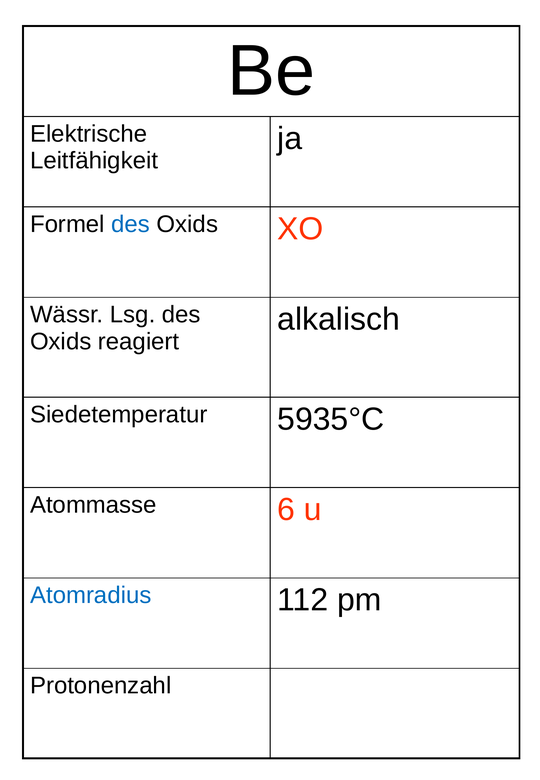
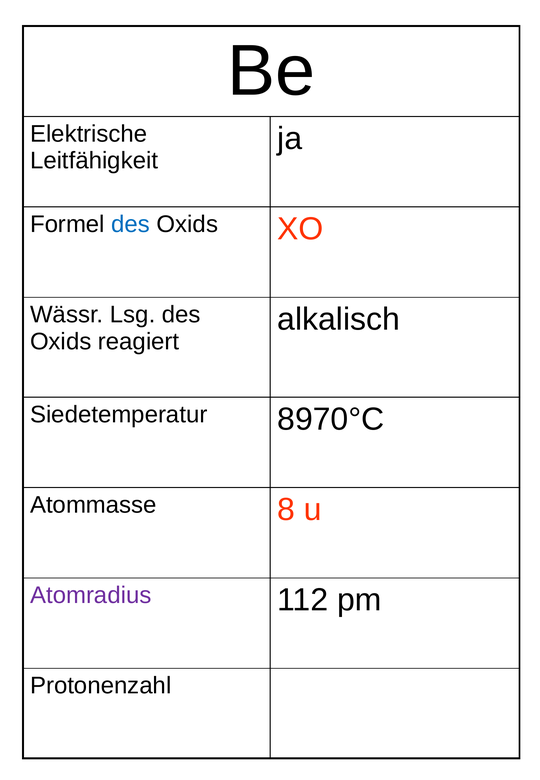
5935°C: 5935°C -> 8970°C (331, 419)
6: 6 -> 8 (286, 510)
Atomradius colour: blue -> purple (91, 595)
